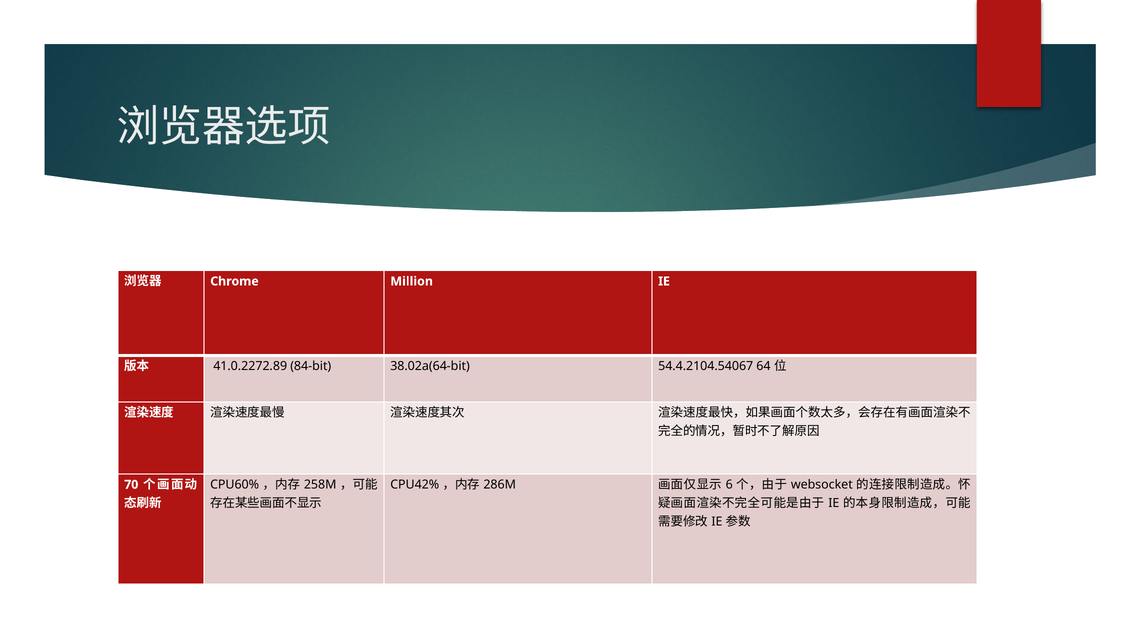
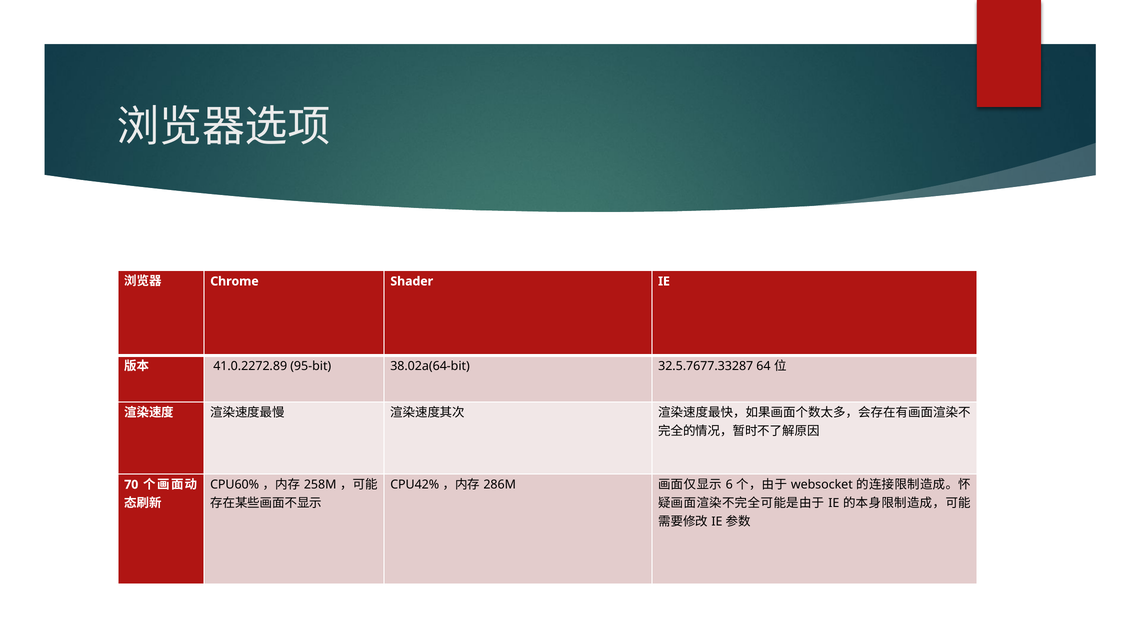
Million: Million -> Shader (412, 281)
84-bit: 84-bit -> 95-bit (311, 366)
54.4.2104.54067: 54.4.2104.54067 -> 32.5.7677.33287 (706, 366)
